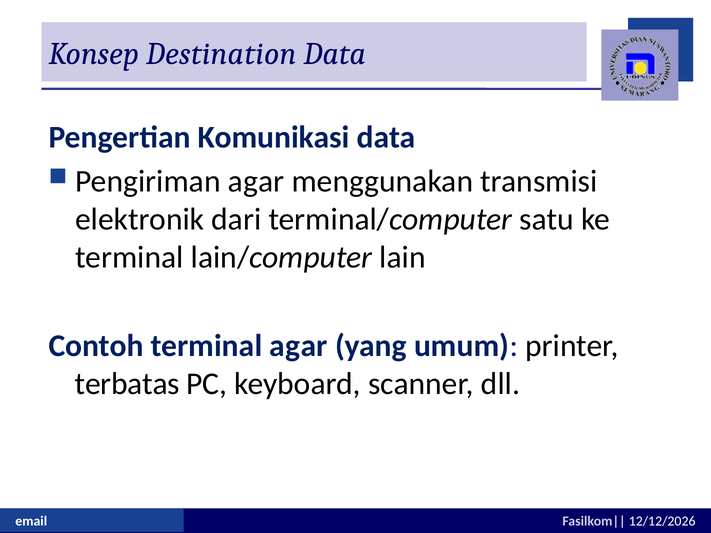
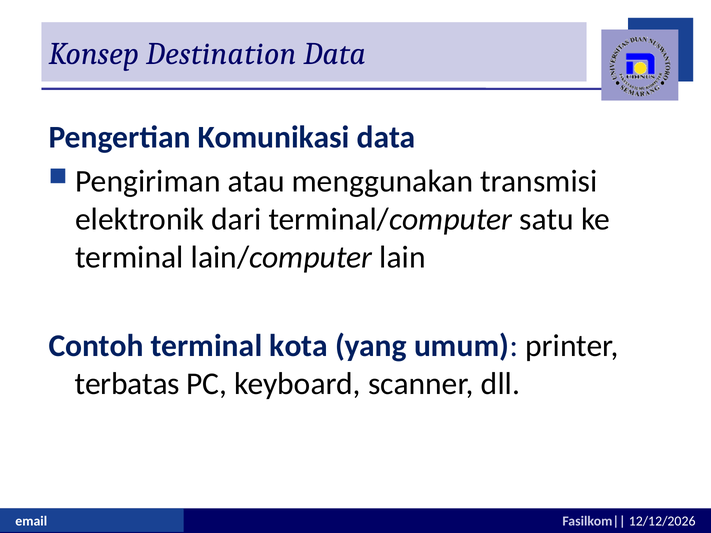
Pengiriman agar: agar -> atau (256, 182)
terminal agar: agar -> kota (299, 346)
